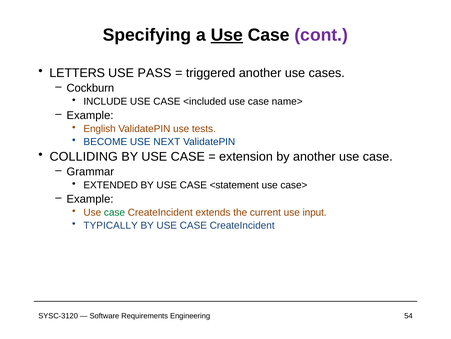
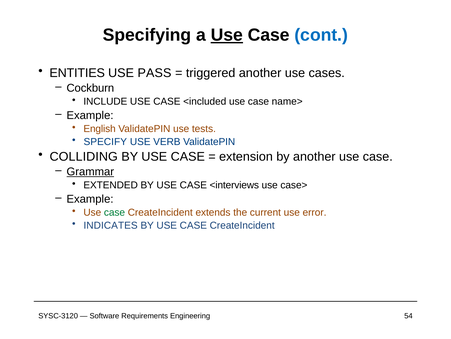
cont colour: purple -> blue (321, 35)
LETTERS: LETTERS -> ENTITIES (77, 73)
BECOME: BECOME -> SPECIFY (105, 142)
NEXT: NEXT -> VERB (167, 142)
Grammar underline: none -> present (90, 171)
<statement: <statement -> <interviews (234, 185)
input: input -> error (315, 212)
TYPICALLY: TYPICALLY -> INDICATES (111, 225)
